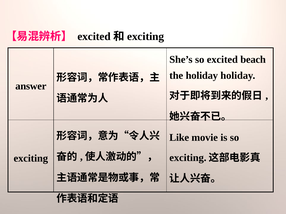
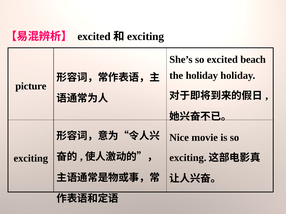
answer: answer -> picture (31, 86)
Like: Like -> Nice (179, 138)
